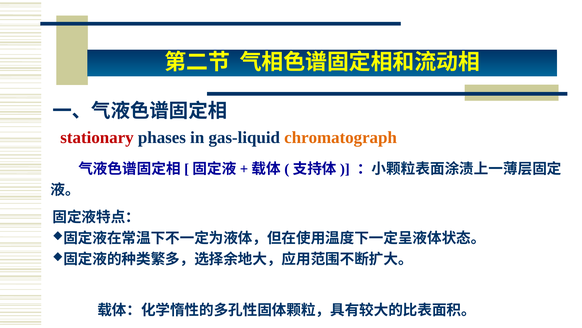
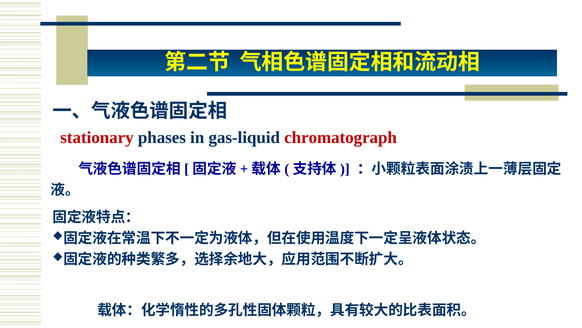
chromatograph colour: orange -> red (341, 137)
